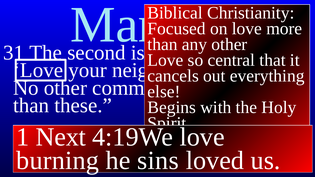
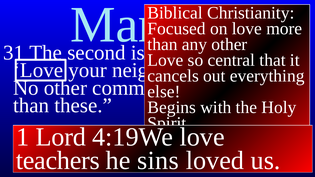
Next: Next -> Lord (61, 137)
burning: burning -> teachers (58, 161)
